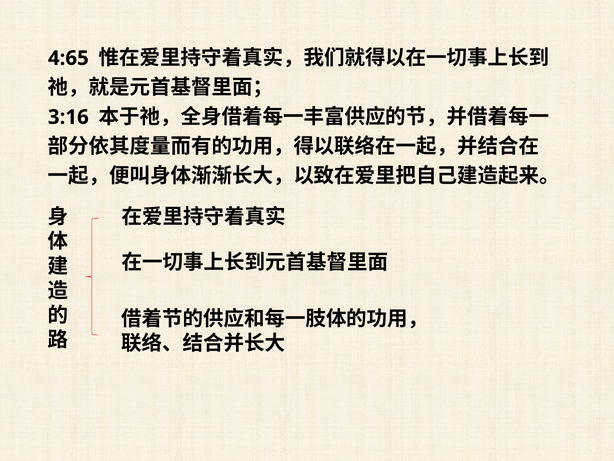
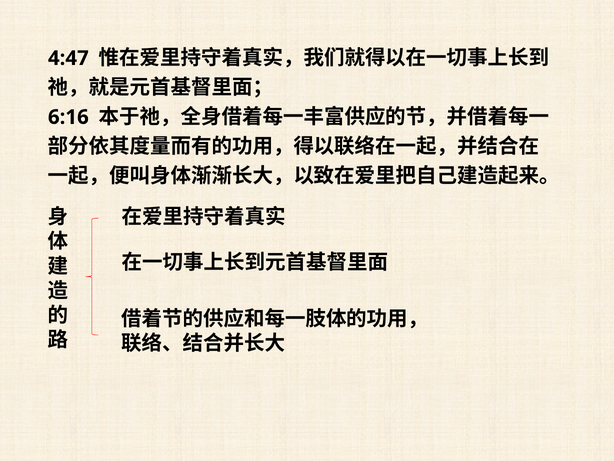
4:65: 4:65 -> 4:47 (68, 58)
3:16: 3:16 -> 6:16 (68, 117)
